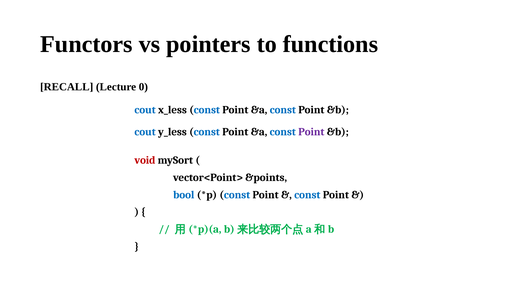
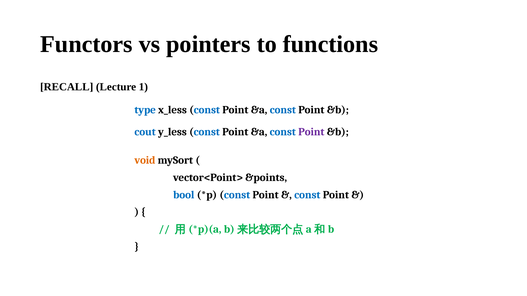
0: 0 -> 1 (143, 87)
cout: cout -> type (145, 110)
void colour: red -> orange (145, 161)
